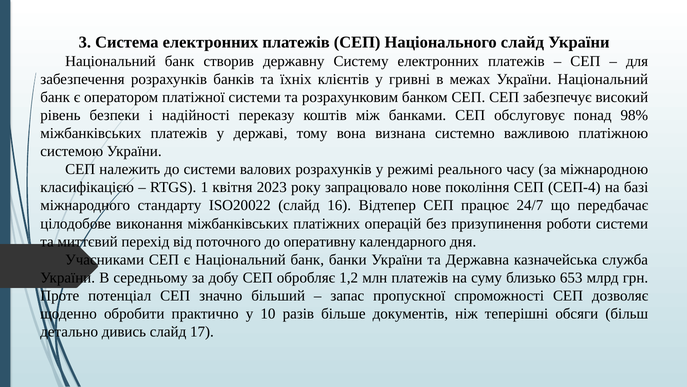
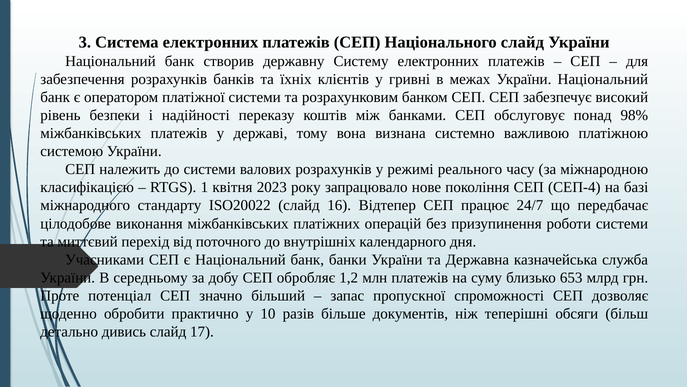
оперативну: оперативну -> внутрішніх (320, 241)
